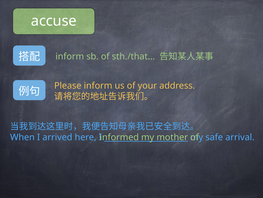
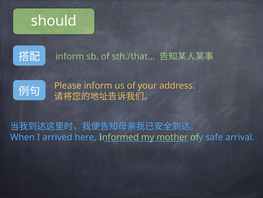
accuse: accuse -> should (54, 21)
